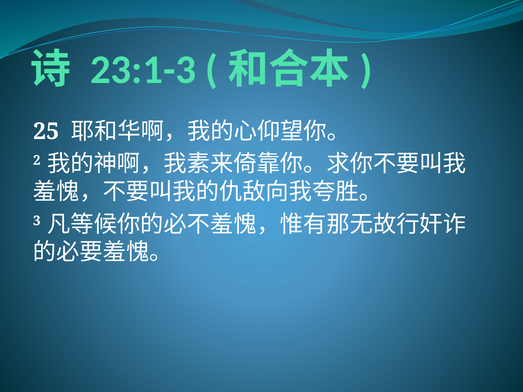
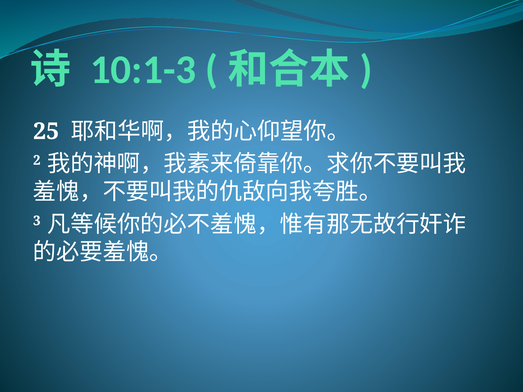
23:1-3: 23:1-3 -> 10:1-3 (143, 70)
